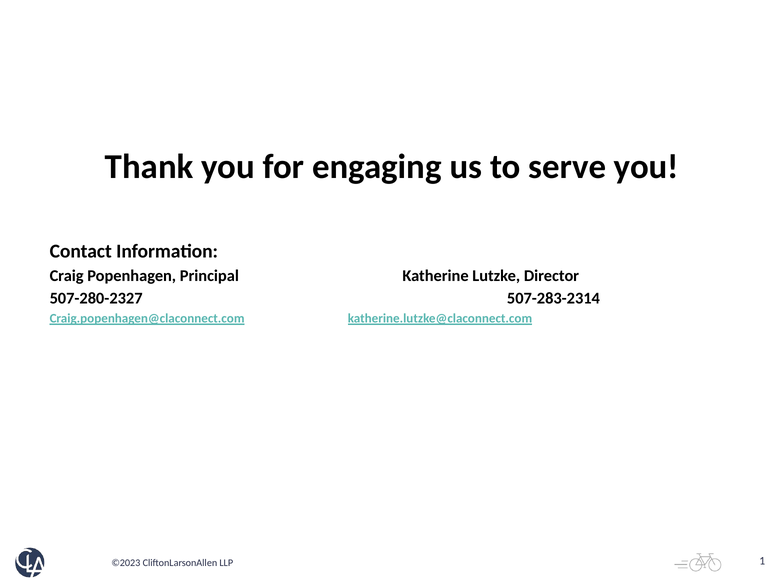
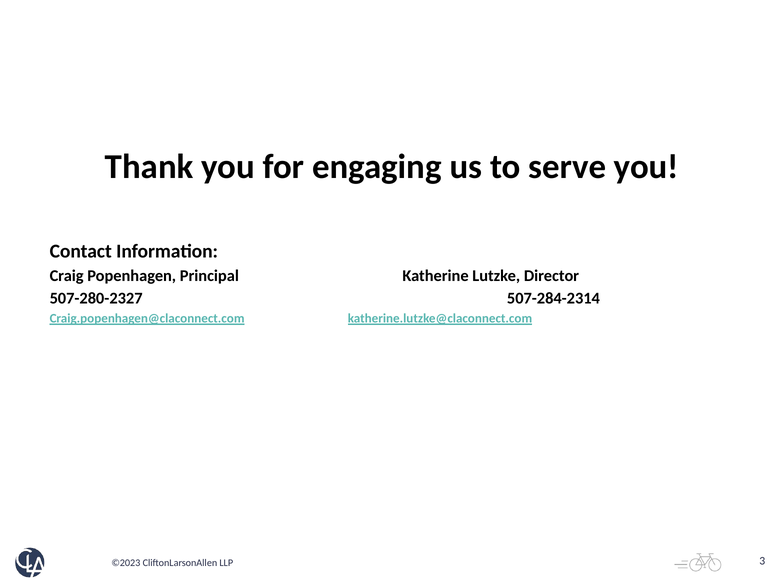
507-283-2314: 507-283-2314 -> 507-284-2314 (553, 298)
1: 1 -> 3 (762, 561)
